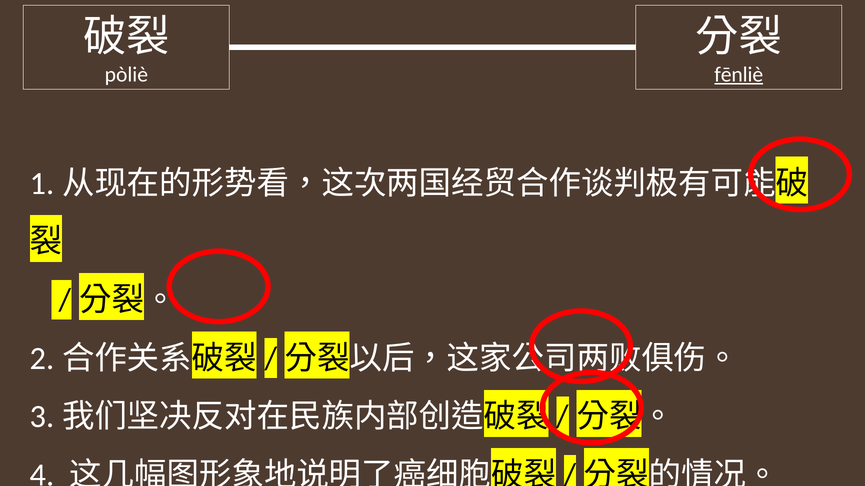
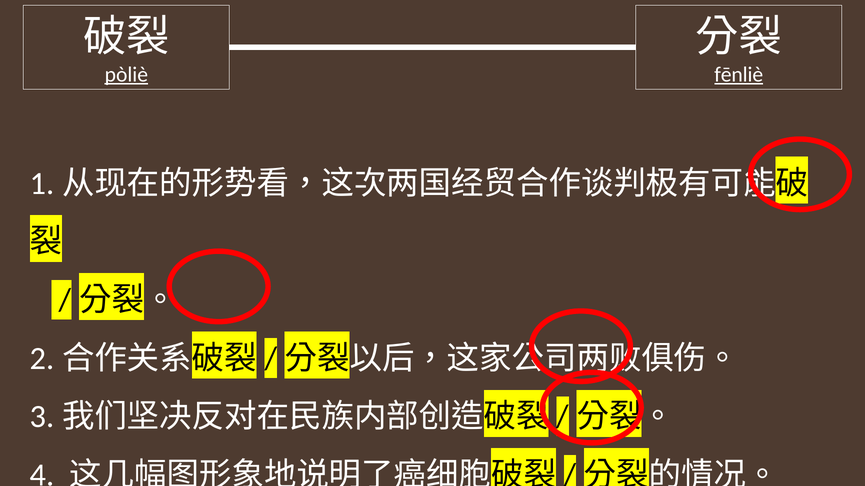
pòliè underline: none -> present (126, 75)
